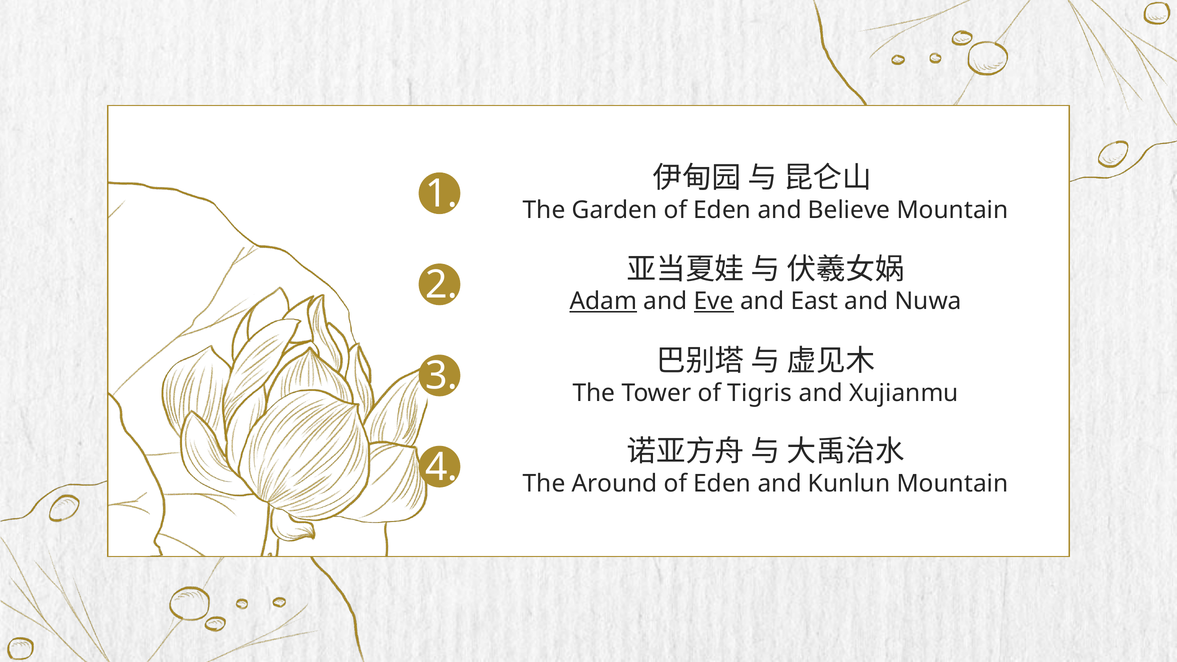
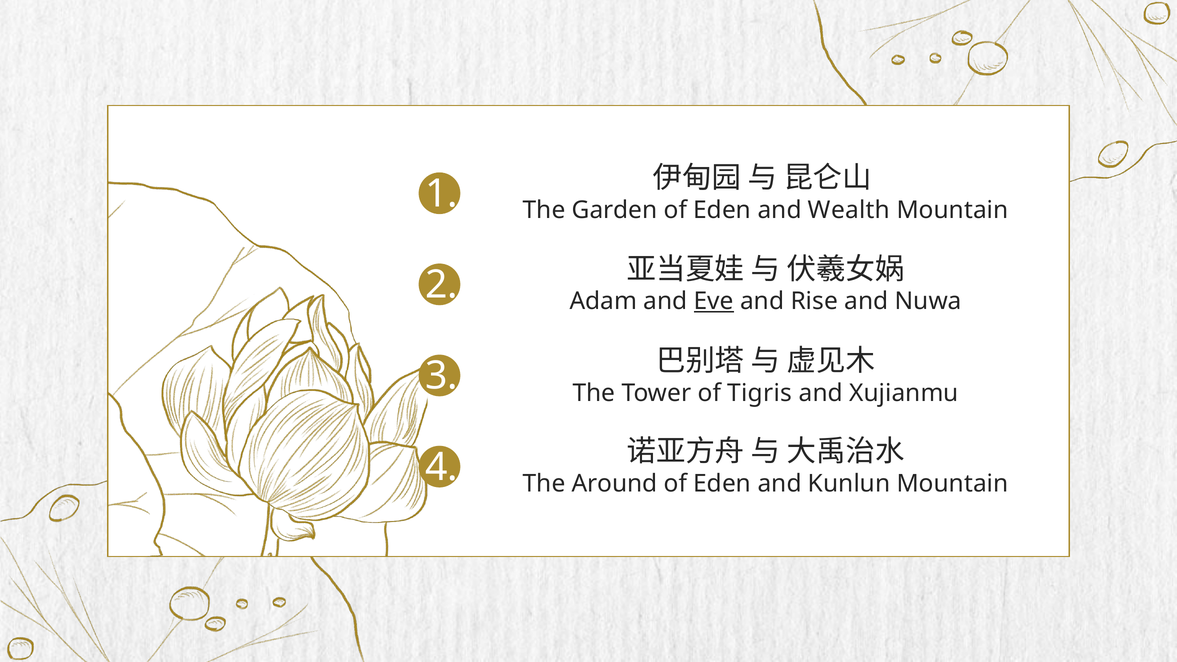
Believe: Believe -> Wealth (849, 210)
Adam underline: present -> none (603, 301)
East: East -> Rise (814, 301)
